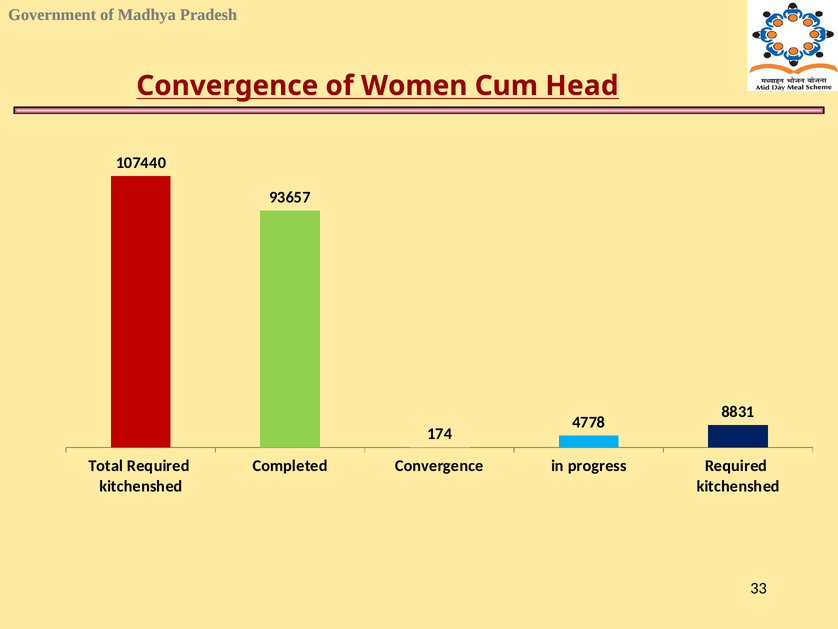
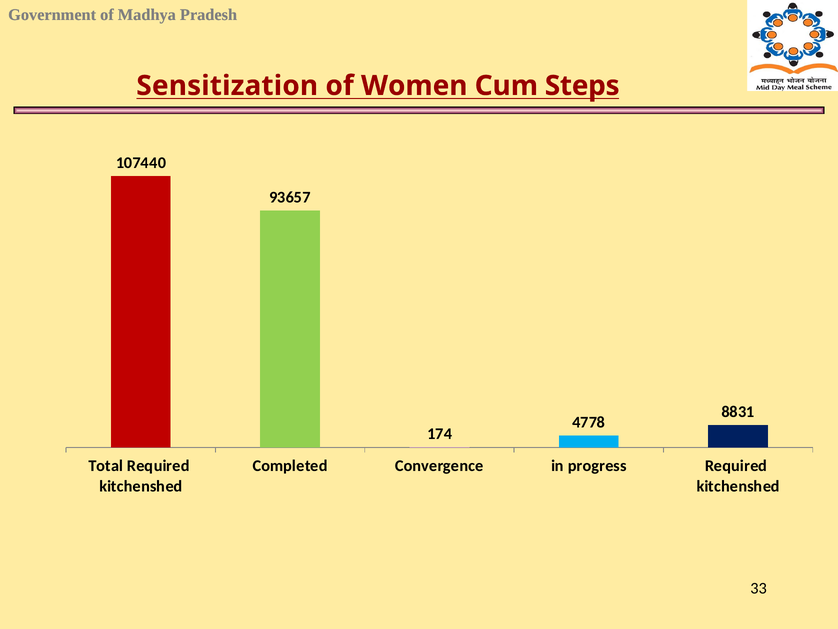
Convergence: Convergence -> Sensitization (227, 86)
Head: Head -> Steps (582, 86)
